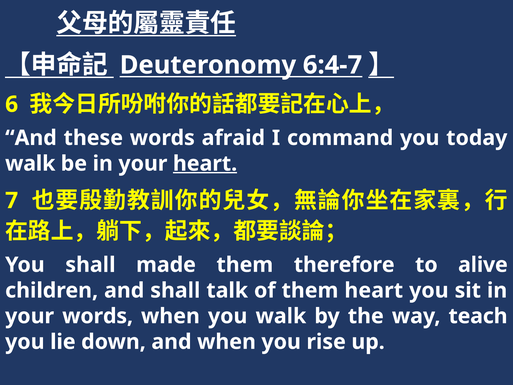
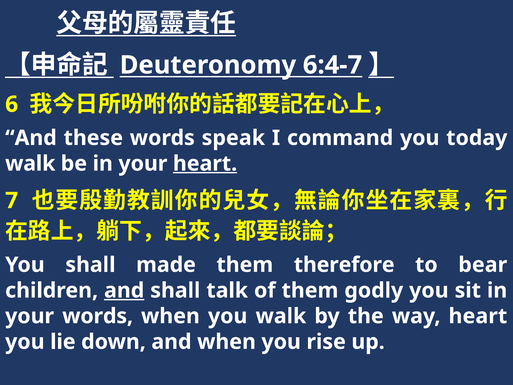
afraid: afraid -> speak (233, 138)
alive: alive -> bear (483, 265)
and underline: none -> present (124, 290)
them heart: heart -> godly (374, 290)
way teach: teach -> heart (478, 316)
